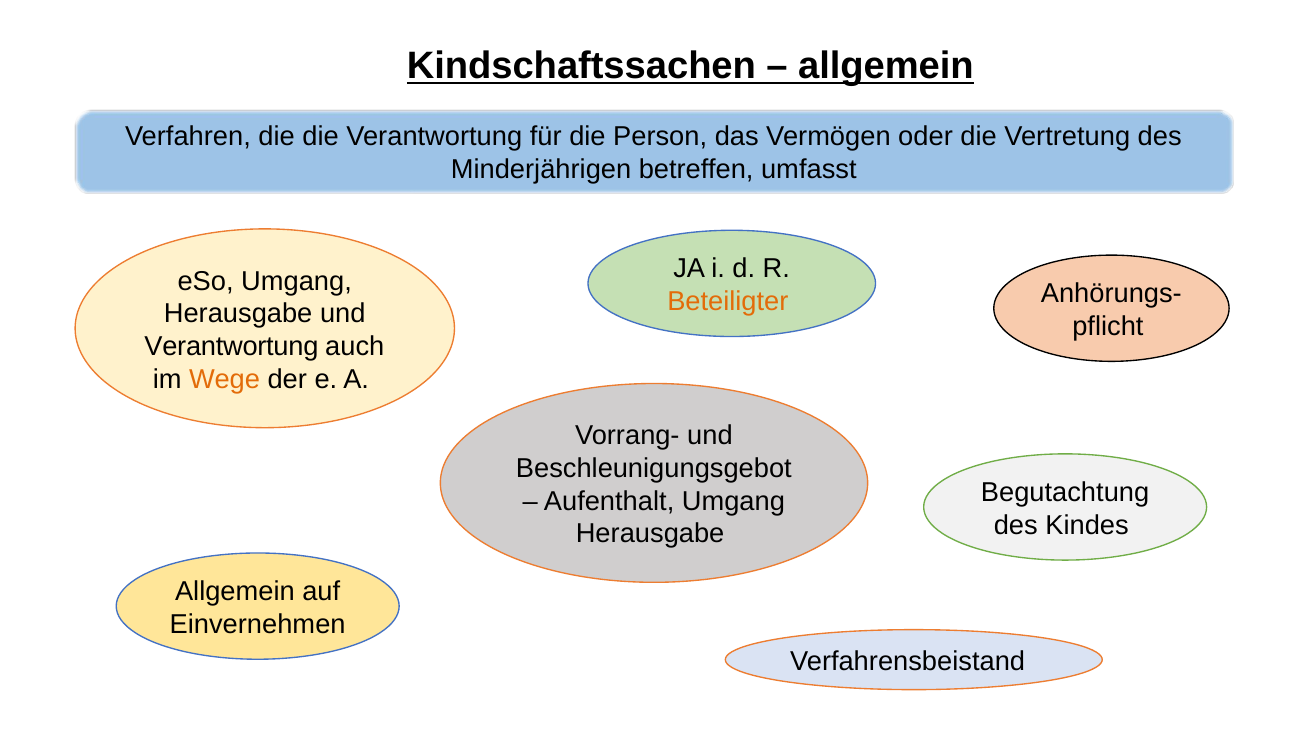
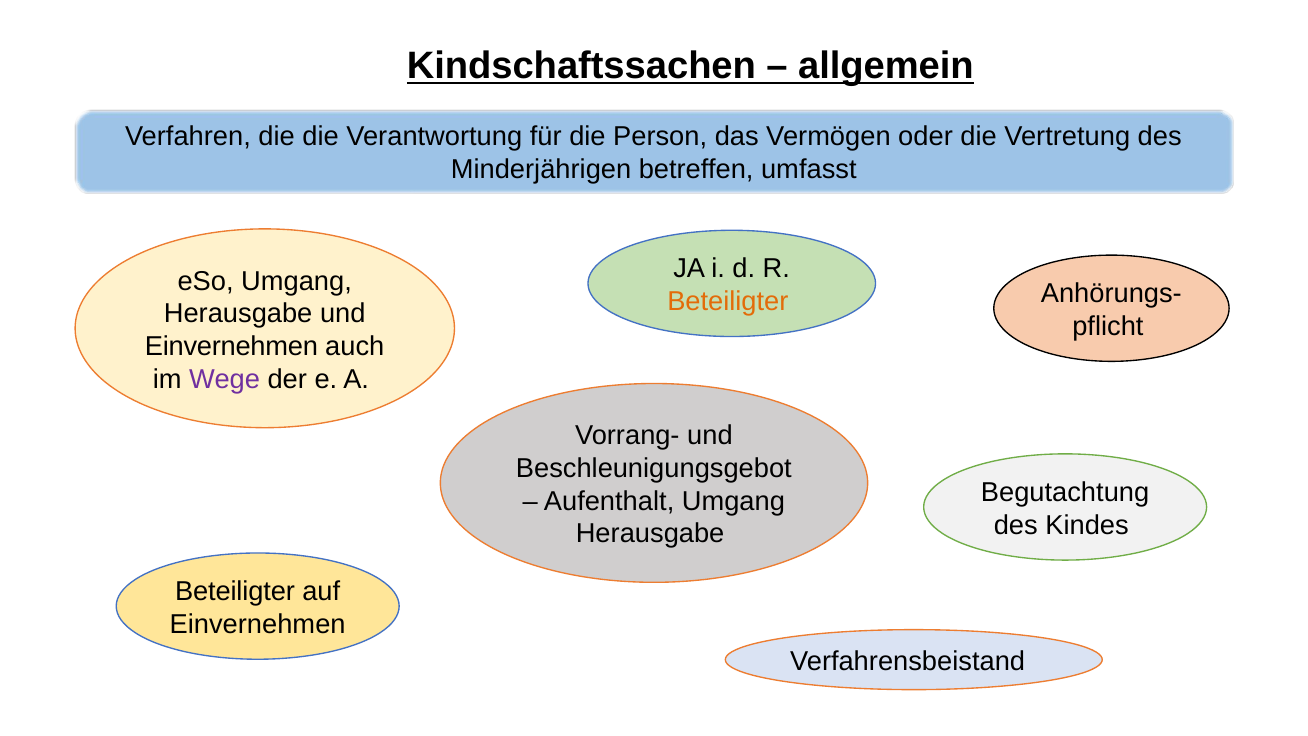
Verantwortung: Verantwortung -> Einvernehmen (231, 346)
Wege colour: orange -> purple (225, 379)
Allgemein: Allgemein -> Beteiligter (235, 591)
